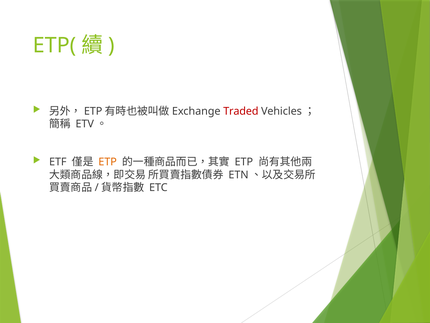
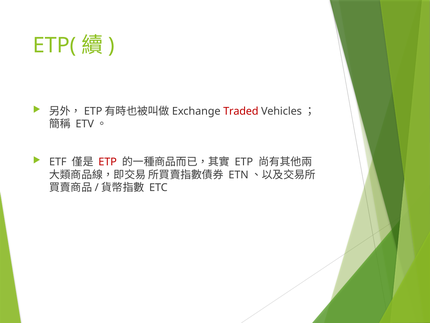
ETP colour: orange -> red (108, 162)
